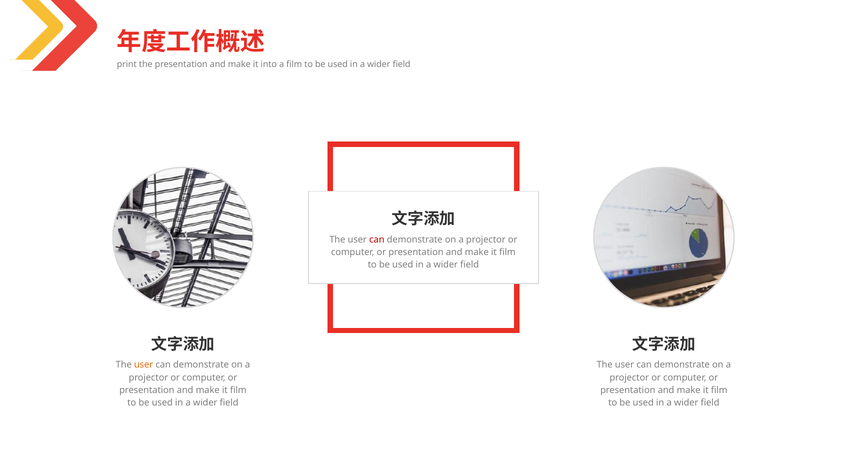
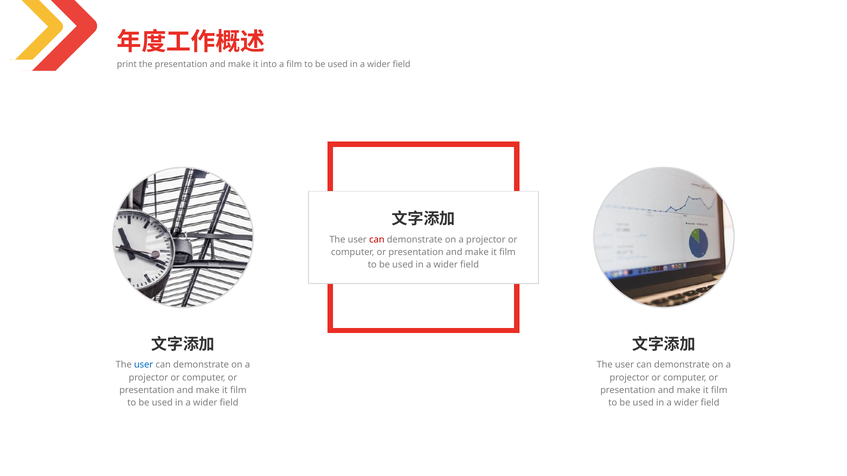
user colour: orange -> blue (144, 365)
